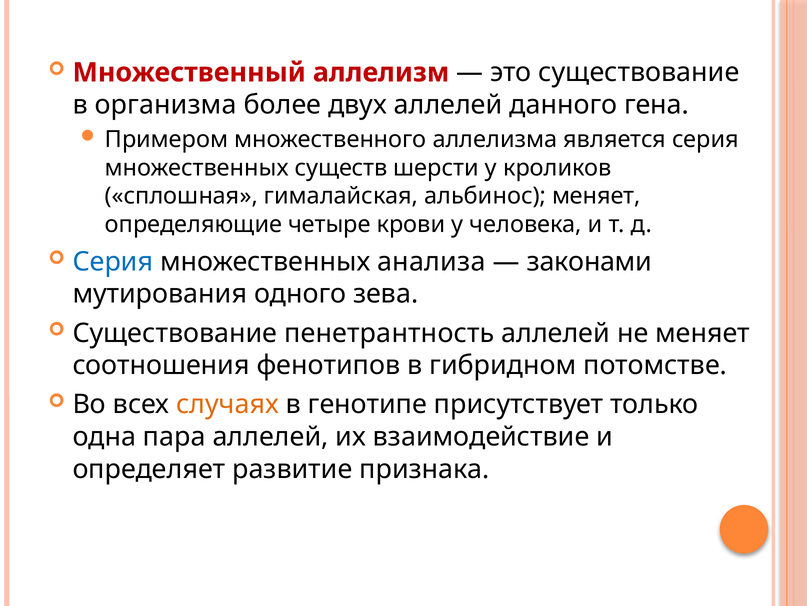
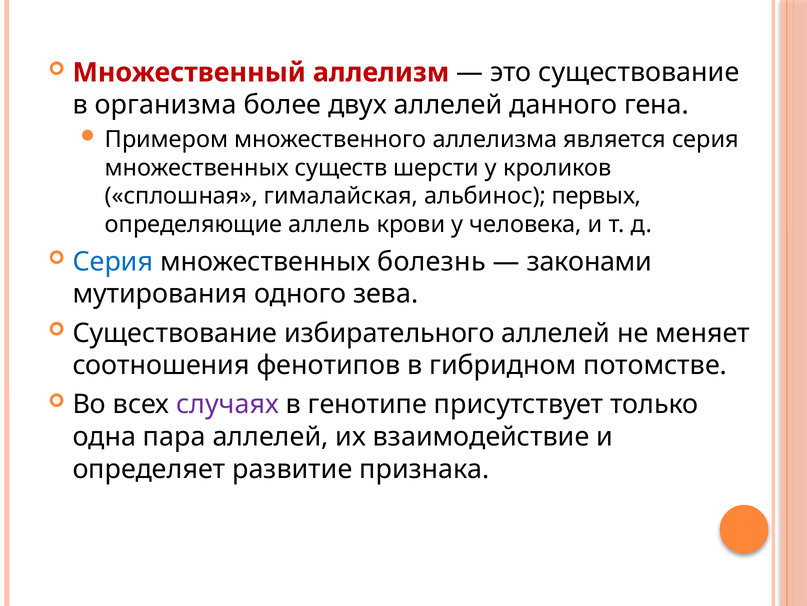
альбинос меняет: меняет -> первых (596, 196)
четыре: четыре -> аллель (329, 224)
анализа: анализа -> болезнь (431, 261)
пенетрантность: пенетрантность -> избирательного (389, 333)
случаях colour: orange -> purple (227, 404)
